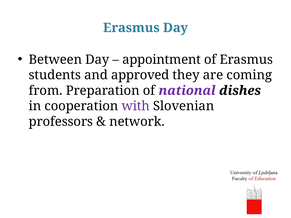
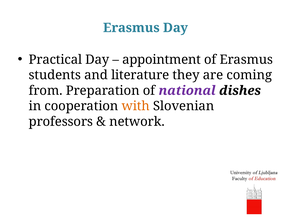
Between: Between -> Practical (55, 60)
approved: approved -> literature (140, 75)
with colour: purple -> orange (136, 106)
